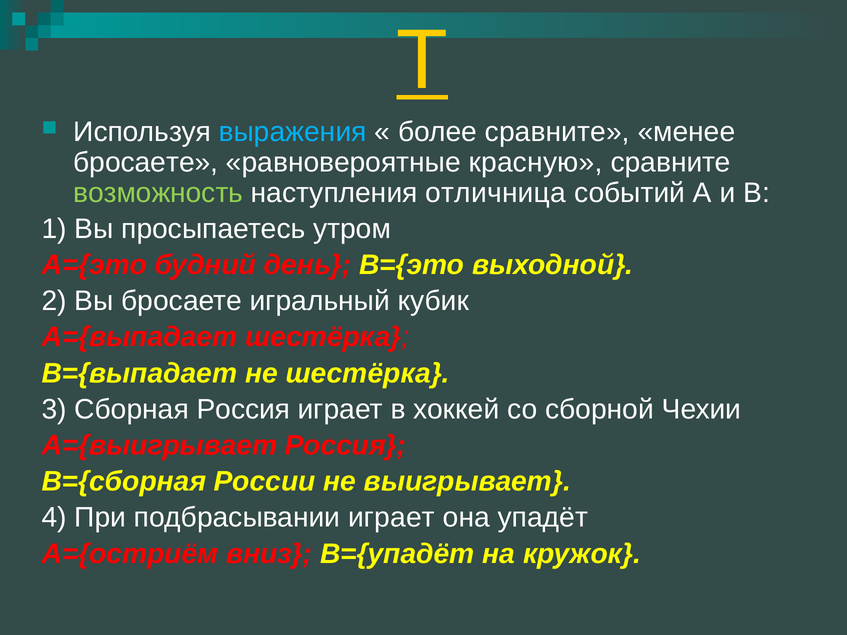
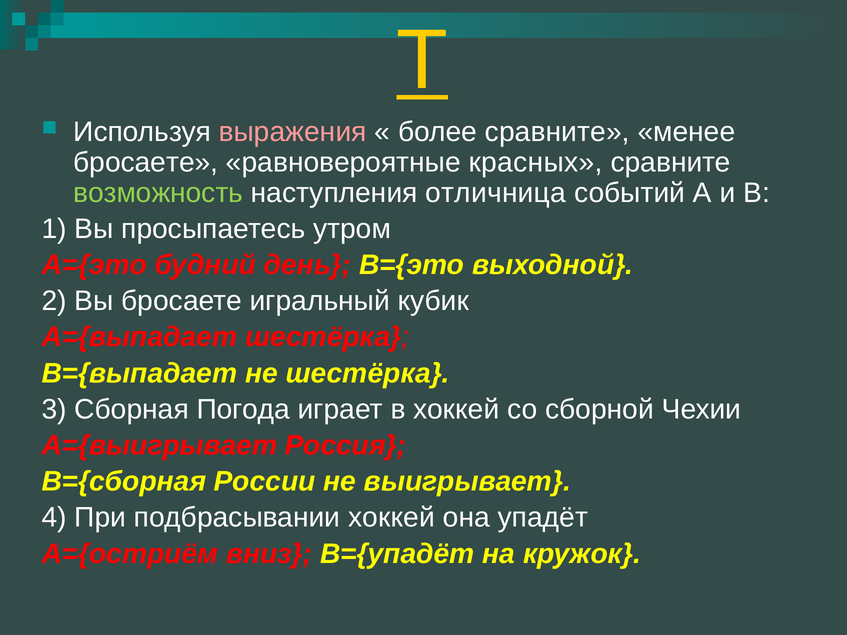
выражения colour: light blue -> pink (293, 132)
красную: красную -> красных (536, 162)
Сборная Россия: Россия -> Погода (243, 409)
подбрасывании играет: играет -> хоккей (391, 518)
